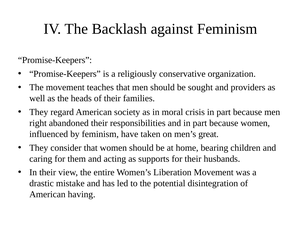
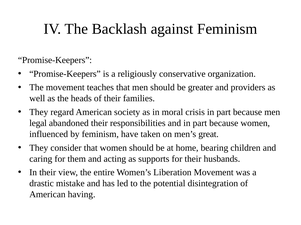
sought: sought -> greater (200, 88)
right: right -> legal (38, 124)
